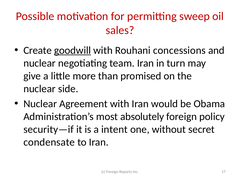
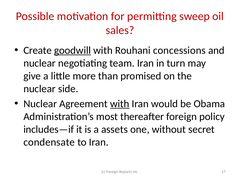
with underline: none -> present (120, 104)
absolutely: absolutely -> thereafter (142, 116)
security—if: security—if -> includes—if (49, 129)
intent: intent -> assets (115, 129)
